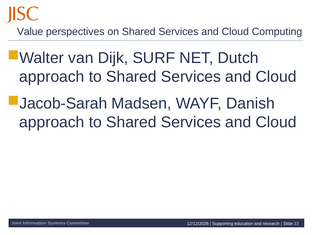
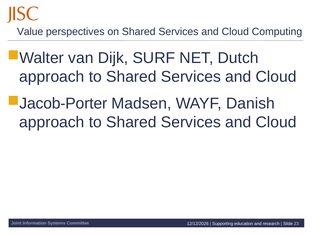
Jacob-Sarah: Jacob-Sarah -> Jacob-Porter (63, 103)
